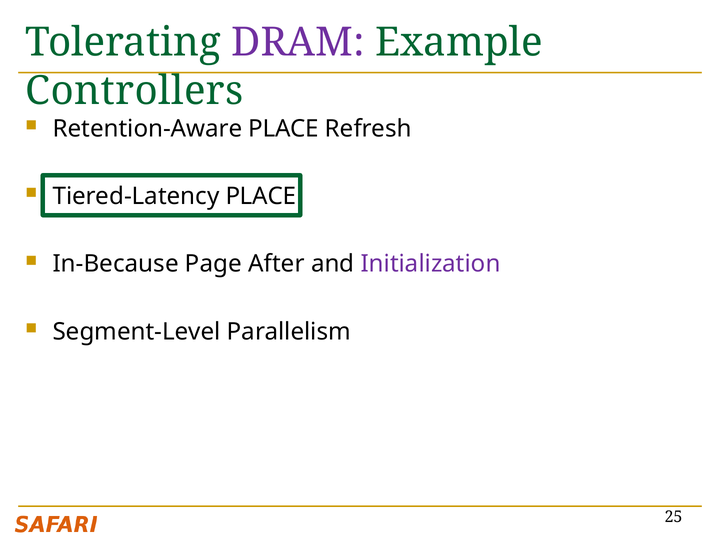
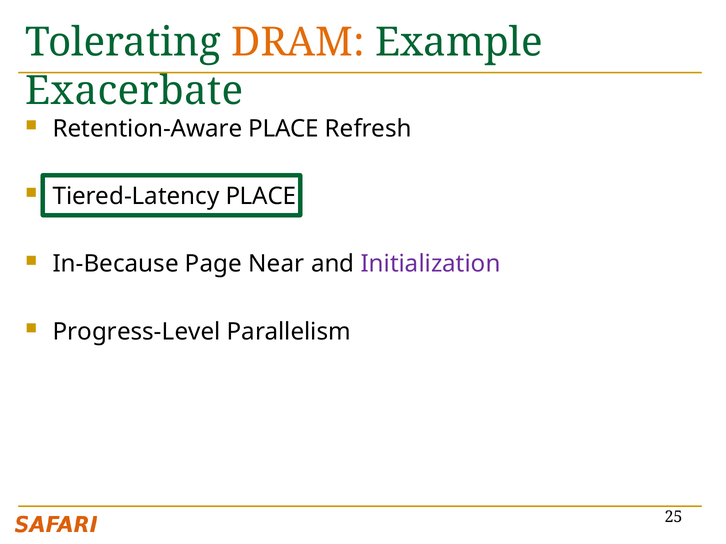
DRAM colour: purple -> orange (298, 43)
Controllers: Controllers -> Exacerbate (134, 91)
After: After -> Near (276, 264)
Segment-Level: Segment-Level -> Progress-Level (137, 332)
